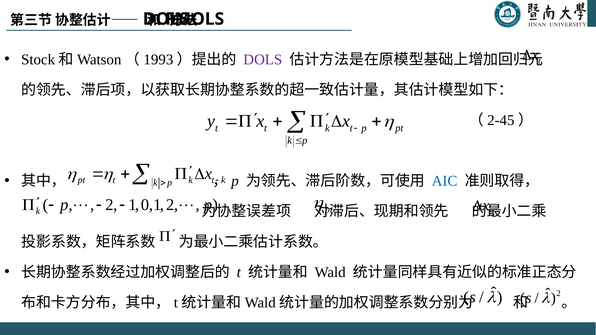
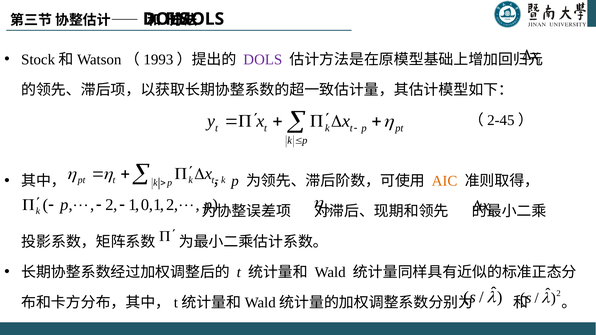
AIC colour: blue -> orange (445, 181)
